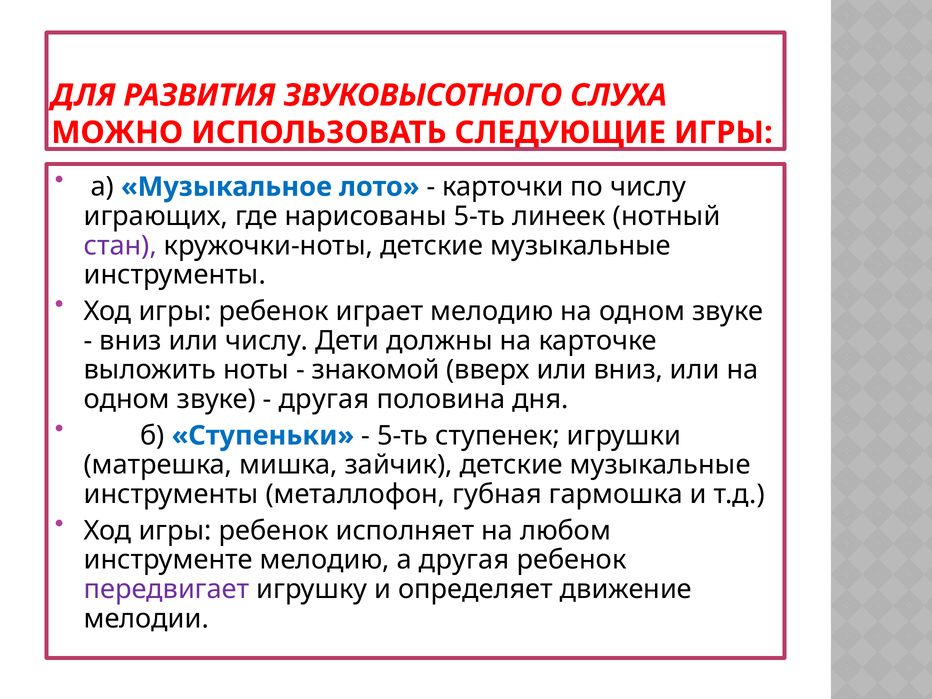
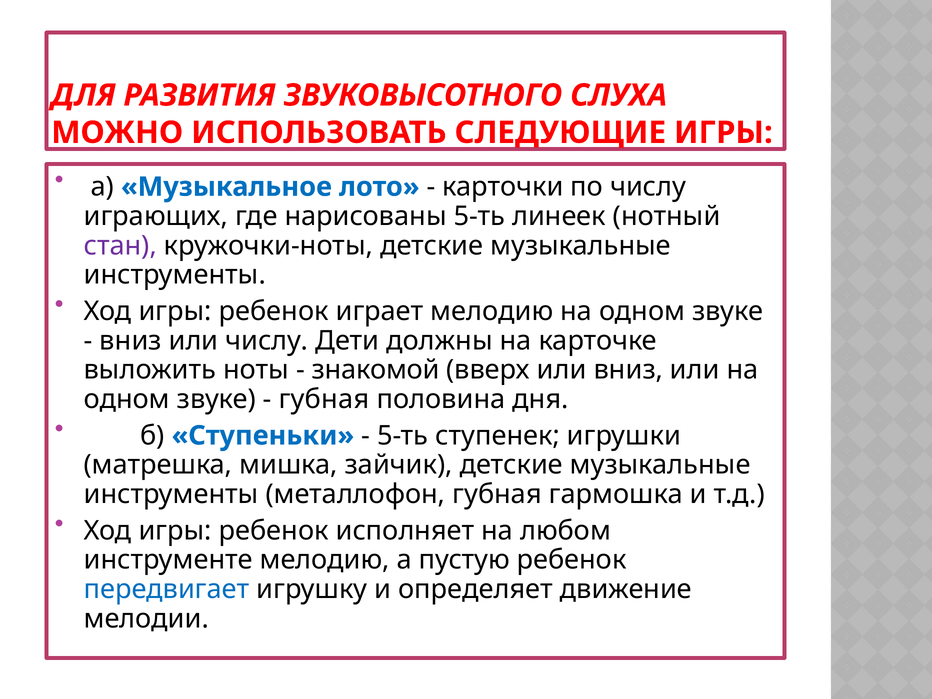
другая: другая -> губная (324, 399)
а другая: другая -> пустую (464, 560)
передвигает colour: purple -> blue (167, 589)
